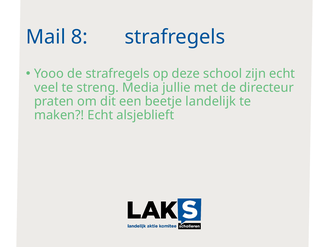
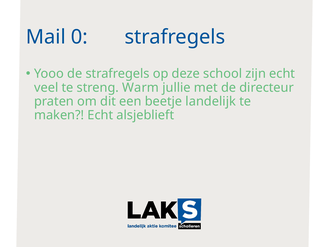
8: 8 -> 0 (79, 37)
Media: Media -> Warm (141, 88)
